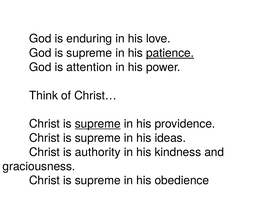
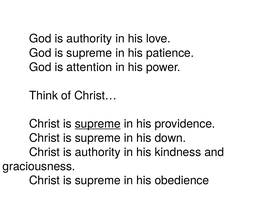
God is enduring: enduring -> authority (89, 39)
patience underline: present -> none (170, 53)
ideas: ideas -> down (170, 138)
